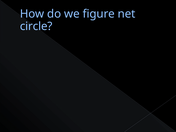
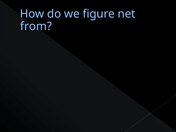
circle: circle -> from (36, 26)
